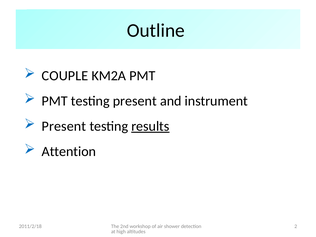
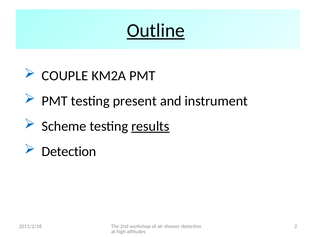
Outline underline: none -> present (156, 31)
Present: Present -> Scheme (64, 126)
Attention: Attention -> Detection (69, 152)
